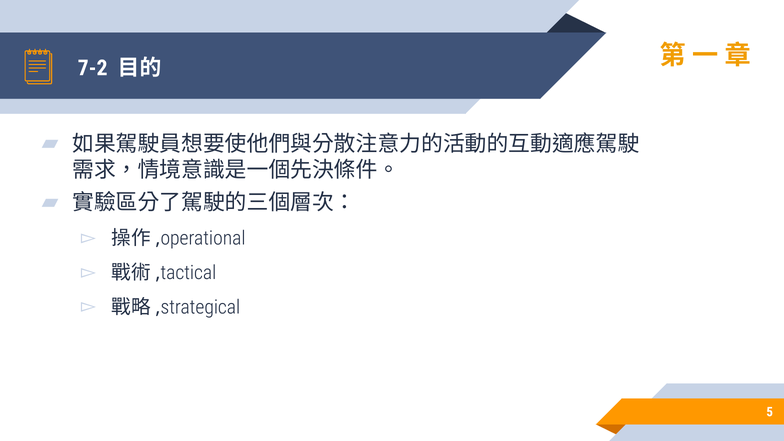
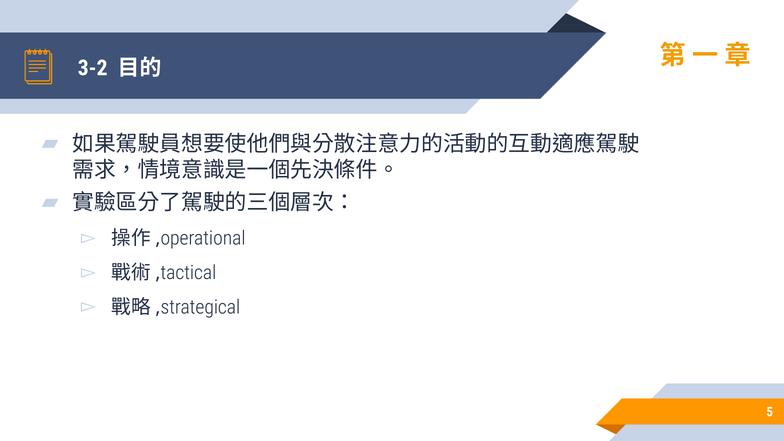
7-2: 7-2 -> 3-2 (93, 68)
